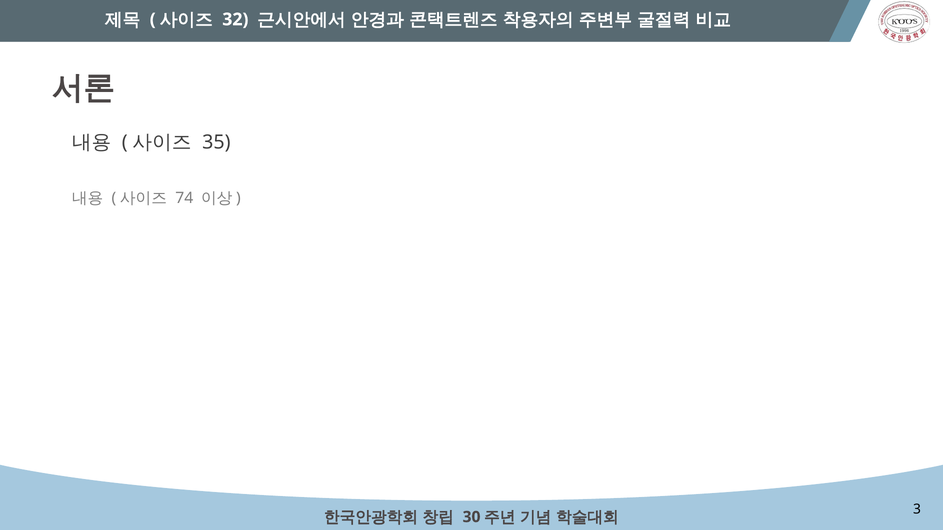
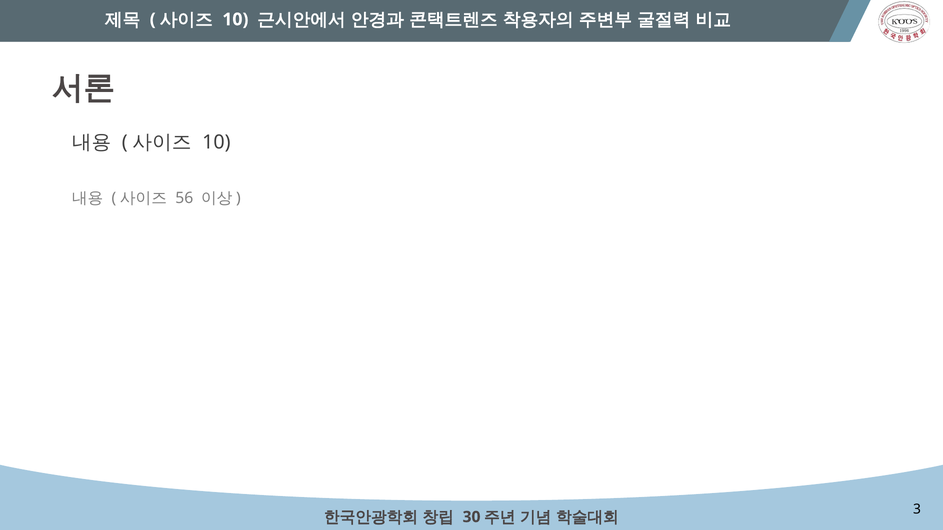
32: 32 -> 10 (235, 19)
35: 35 -> 10 (216, 143)
74: 74 -> 56 (184, 198)
